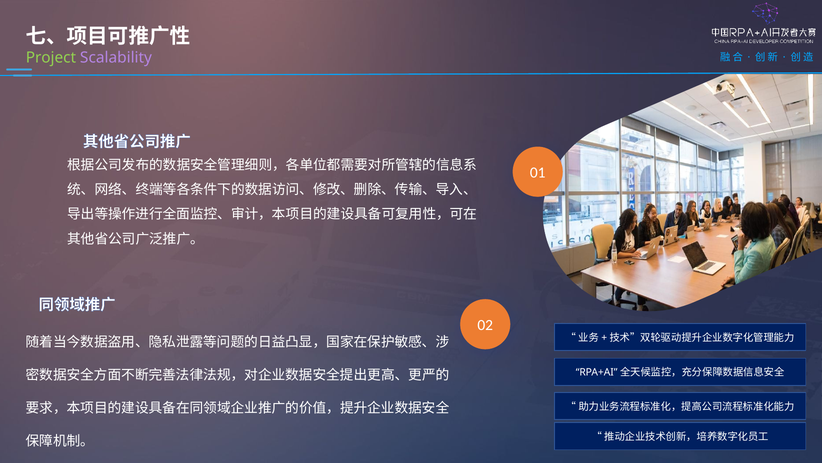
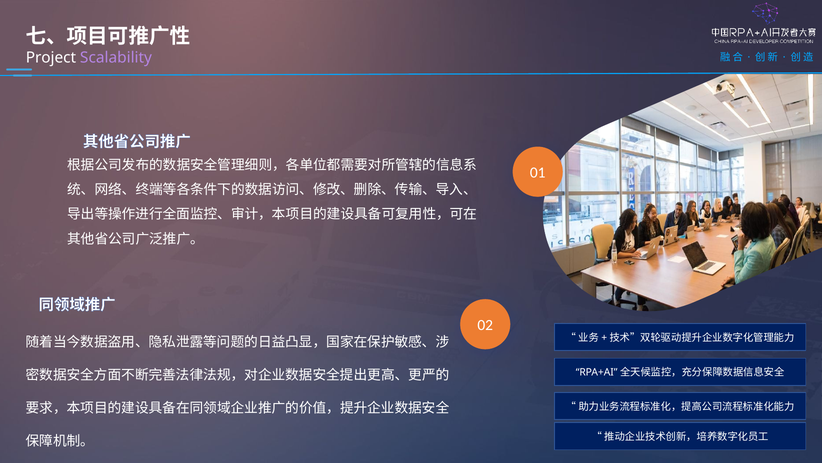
Project colour: light green -> white (51, 58)
